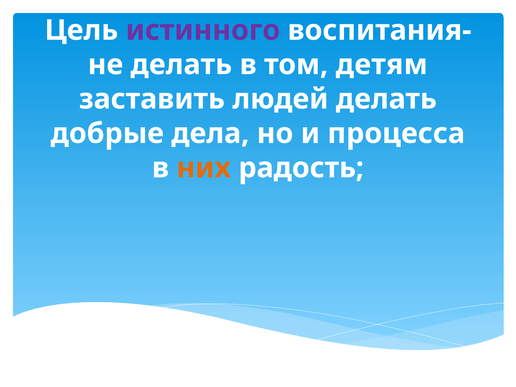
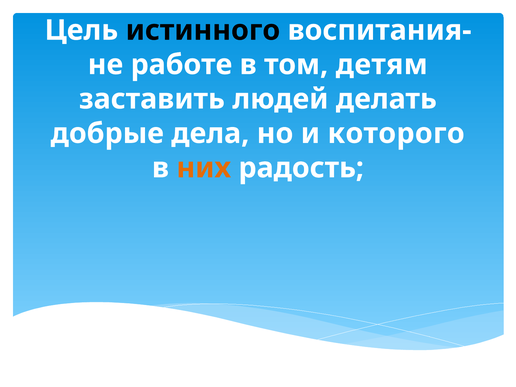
истинного colour: purple -> black (203, 30)
не делать: делать -> работе (181, 65)
процесса: процесса -> которого (396, 133)
